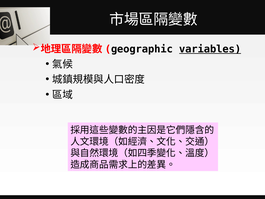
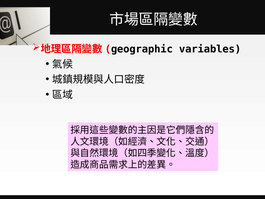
variables underline: present -> none (210, 49)
